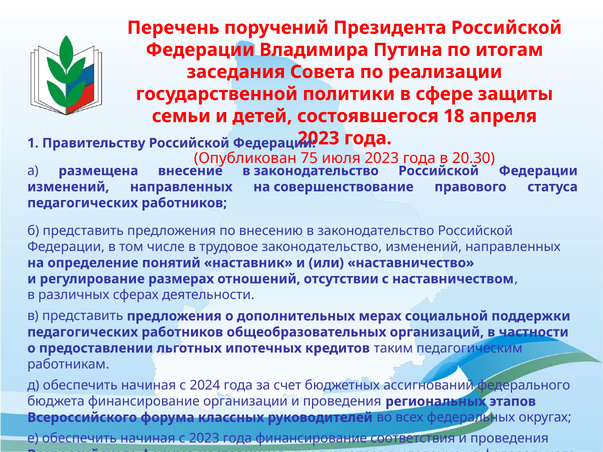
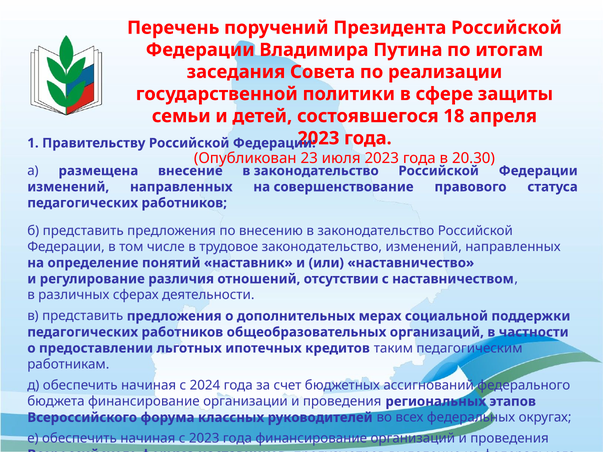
75: 75 -> 23 (309, 158)
размерах: размерах -> различия (181, 279)
финансирование соответствия: соответствия -> организаций (413, 439)
